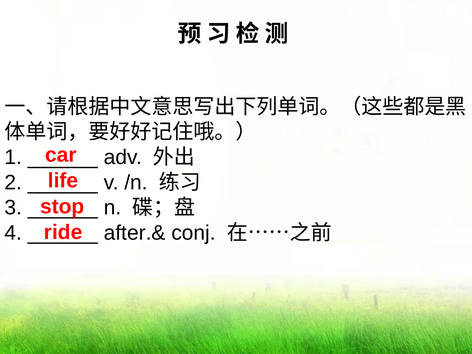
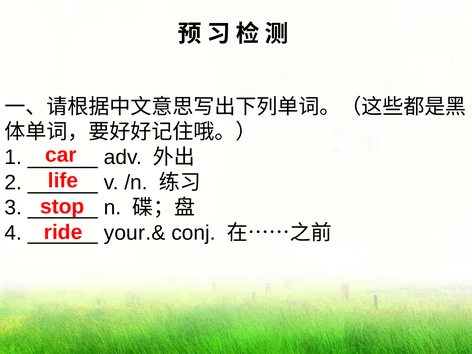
after.&: after.& -> your.& (135, 233)
